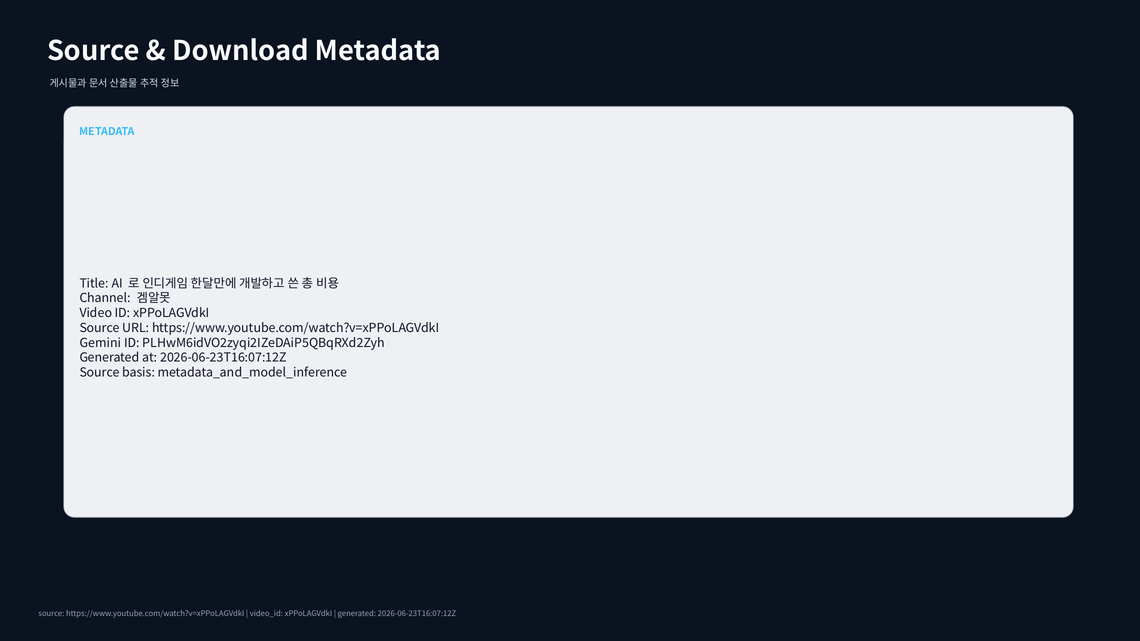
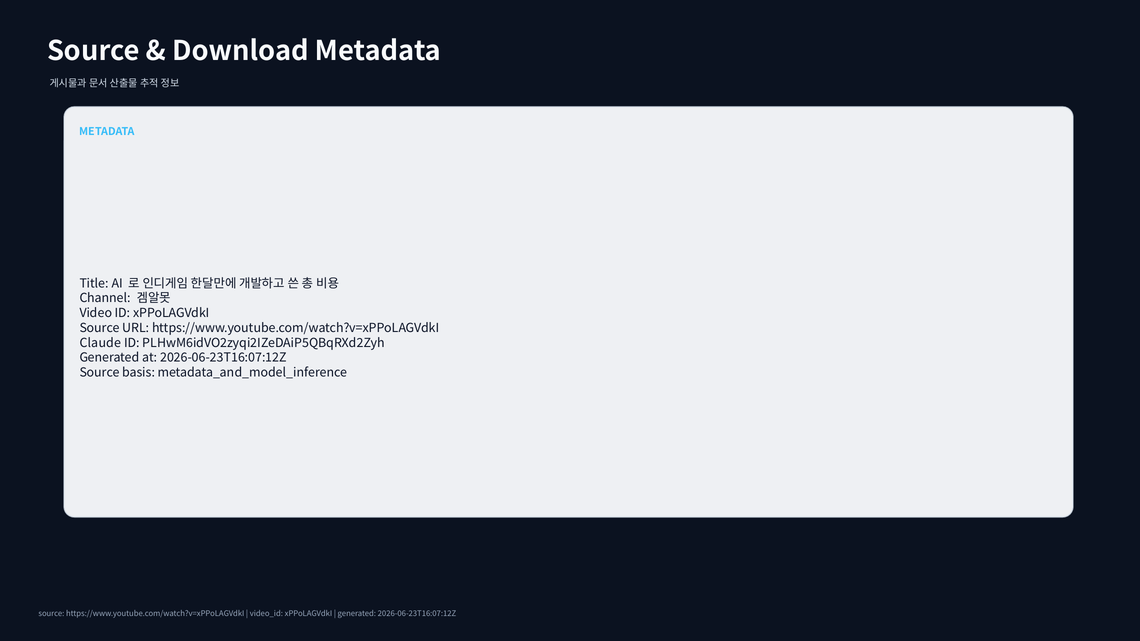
Gemini: Gemini -> Claude (100, 343)
